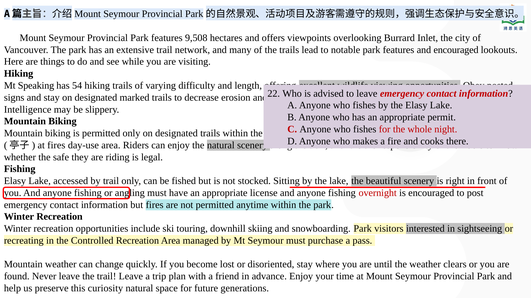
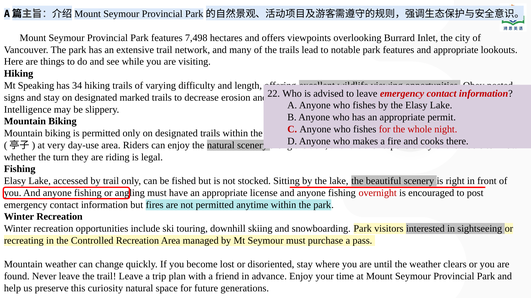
9,508: 9,508 -> 7,498 (196, 38)
and encouraged: encouraged -> appropriate (456, 50)
54: 54 -> 34 (77, 86)
at fires: fires -> very (56, 145)
safe: safe -> turn (61, 157)
